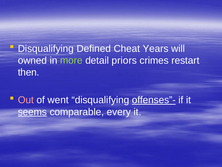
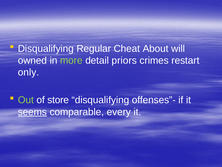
Defined: Defined -> Regular (94, 48)
Years: Years -> About (156, 48)
then: then -> only (29, 72)
Out colour: pink -> light green (26, 100)
went: went -> store (58, 100)
offenses”- underline: present -> none (154, 100)
